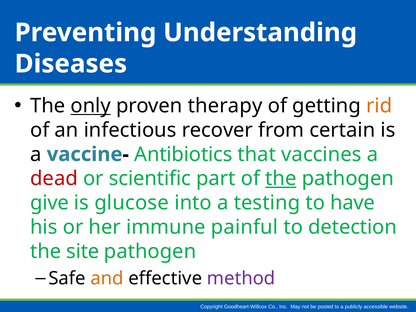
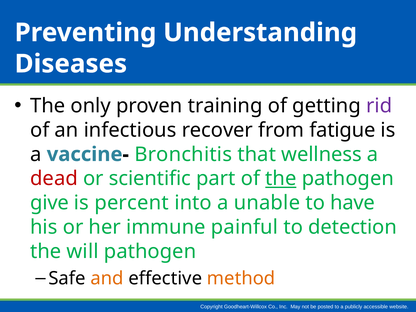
only underline: present -> none (91, 106)
therapy: therapy -> training (225, 106)
rid colour: orange -> purple (379, 106)
certain: certain -> fatigue (342, 130)
Antibiotics: Antibiotics -> Bronchitis (183, 154)
vaccines: vaccines -> wellness (322, 154)
glucose: glucose -> percent (132, 203)
testing: testing -> unable (267, 203)
site: site -> will (83, 252)
method colour: purple -> orange (241, 278)
